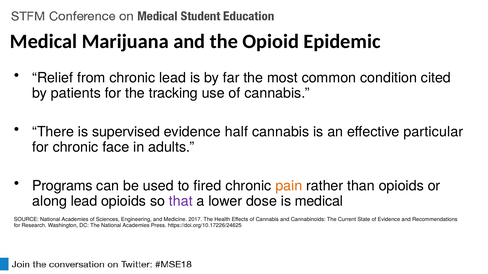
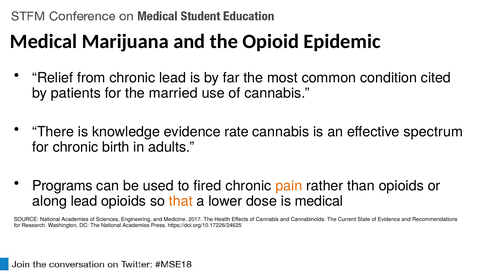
tracking: tracking -> married (173, 93)
supervised: supervised -> knowledge (126, 132)
half: half -> rate (237, 132)
particular: particular -> spectrum (433, 132)
face: face -> birth (116, 147)
that colour: purple -> orange (181, 201)
